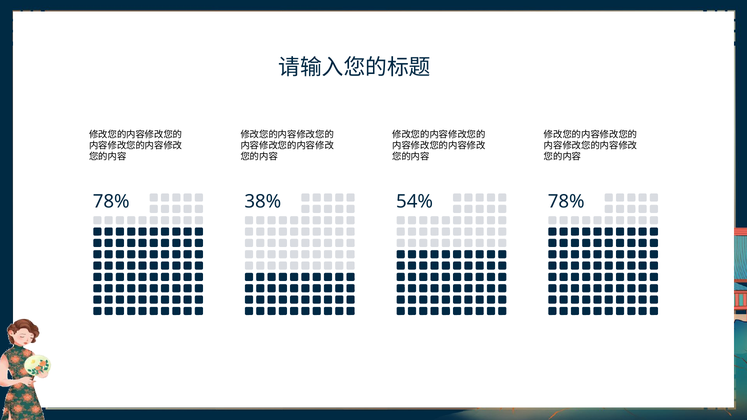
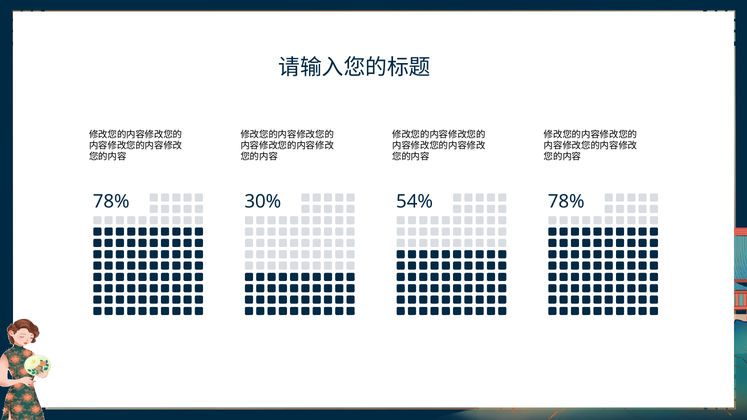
38%: 38% -> 30% (263, 202)
